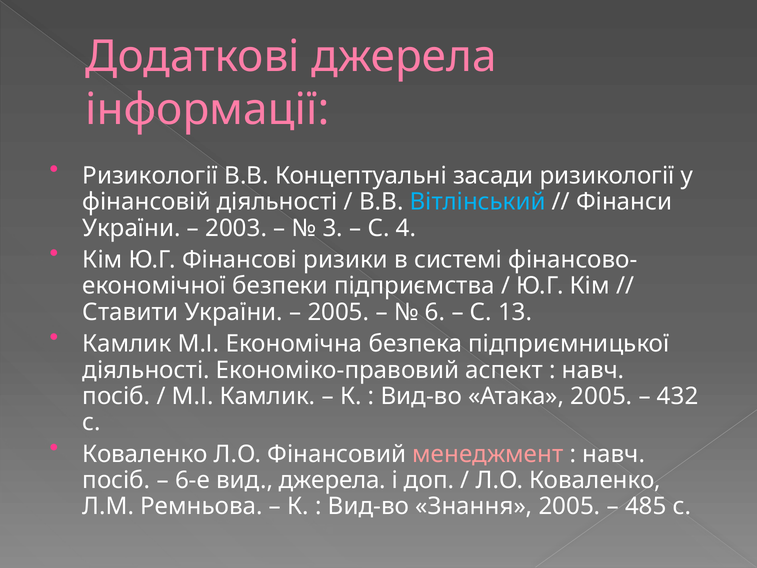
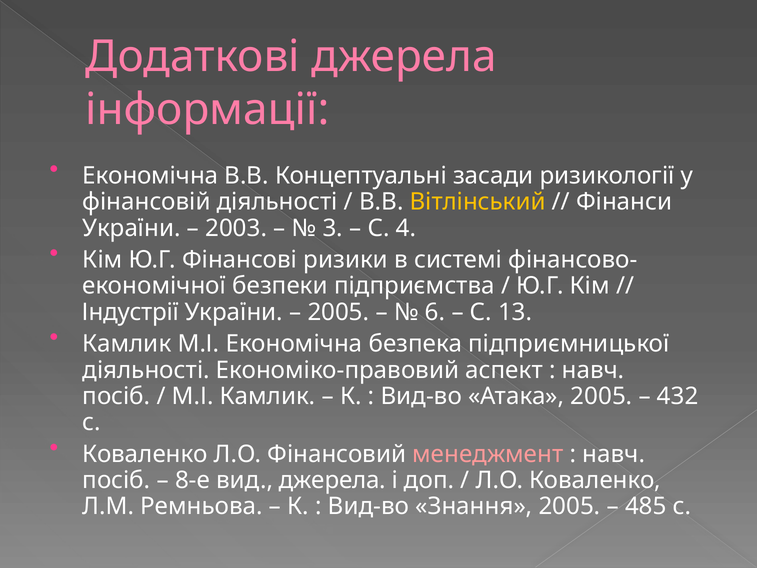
Ризикології: Ризикології -> Економічна (150, 176)
Вітлінський colour: light blue -> yellow (478, 202)
Ставити: Ставити -> Індустрії (131, 312)
6-е: 6-е -> 8-е (193, 480)
